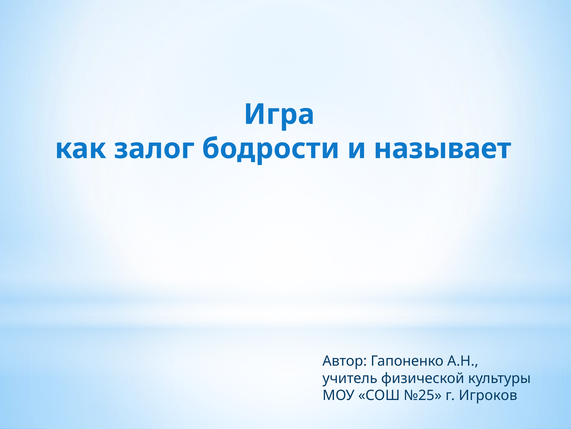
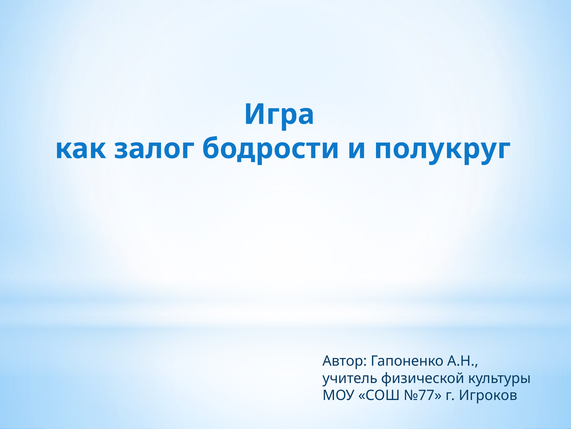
называет: называет -> полукруг (442, 148)
№25: №25 -> №77 (423, 395)
